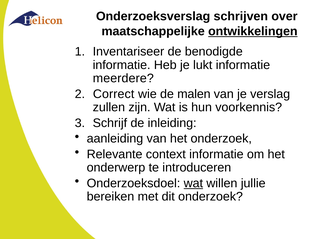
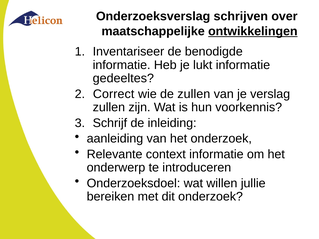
meerdere: meerdere -> gedeeltes (123, 78)
de malen: malen -> zullen (194, 94)
wat underline: present -> none (193, 183)
